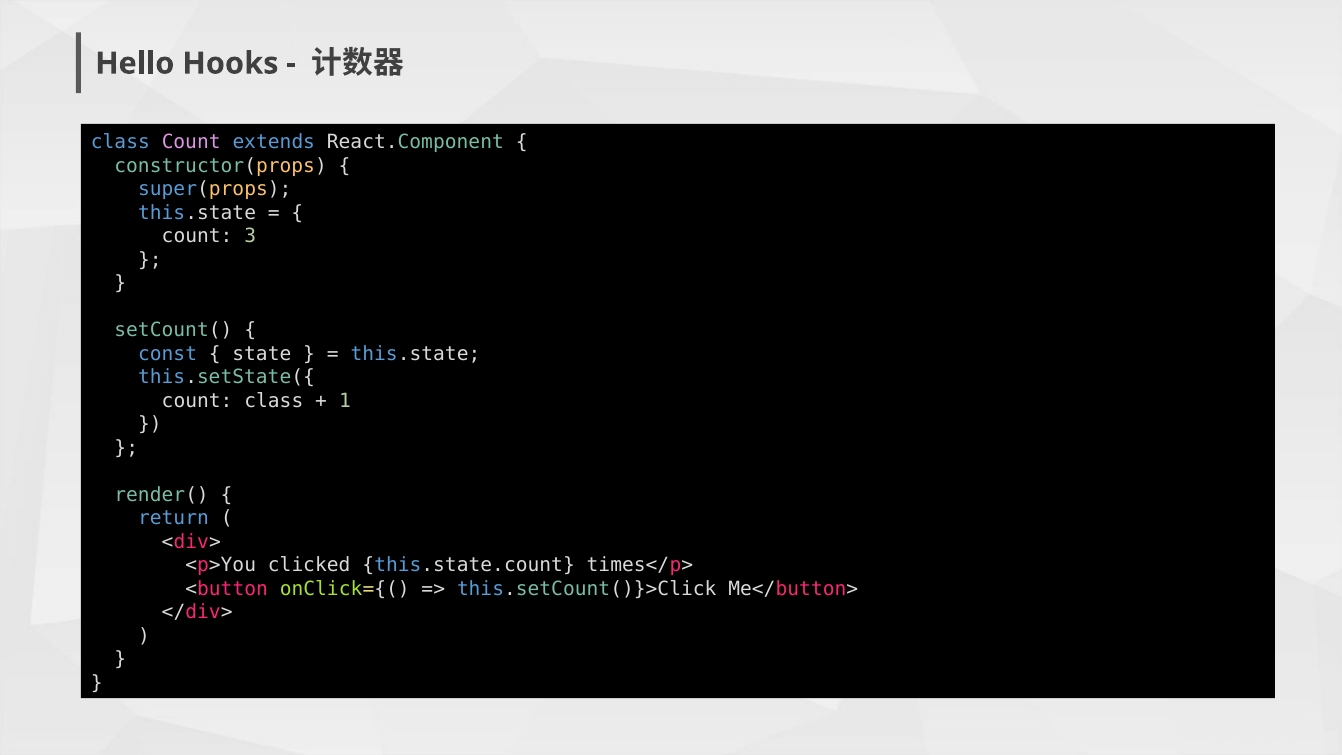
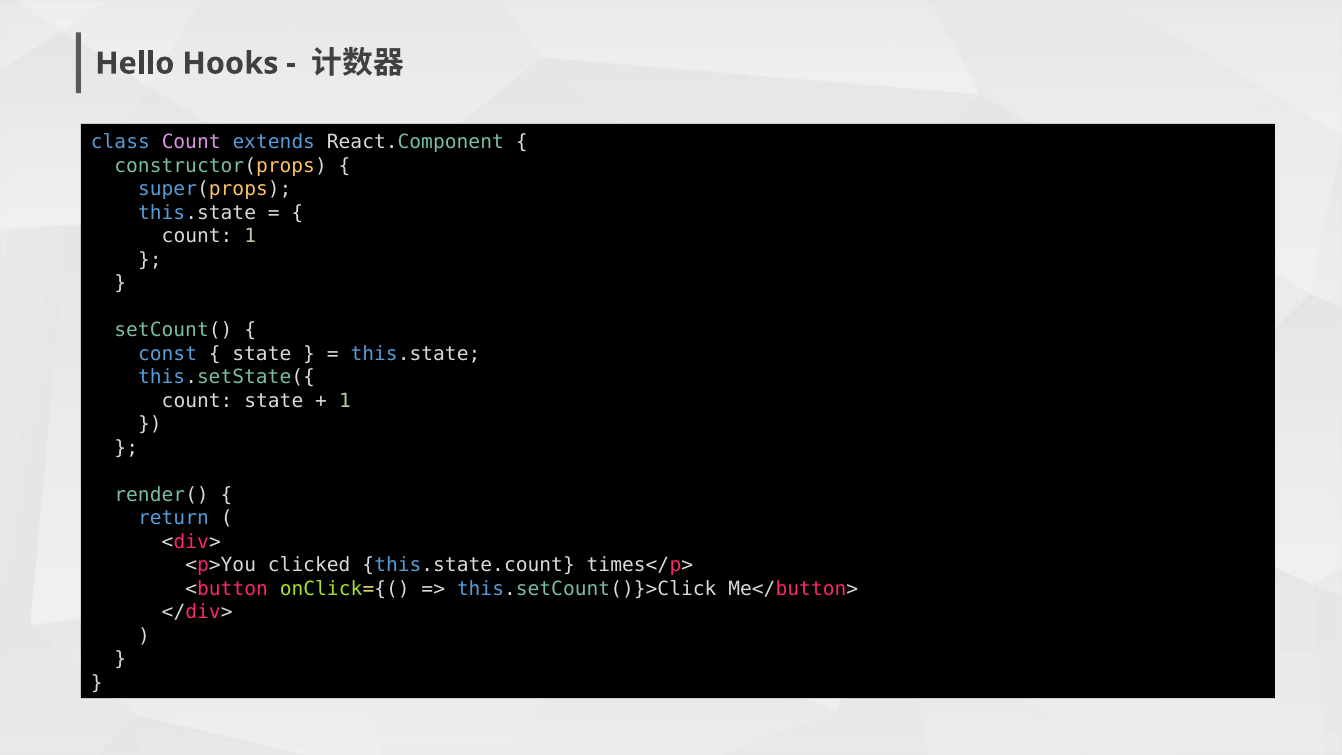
count 3: 3 -> 1 (250, 236)
count class: class -> state (274, 401)
